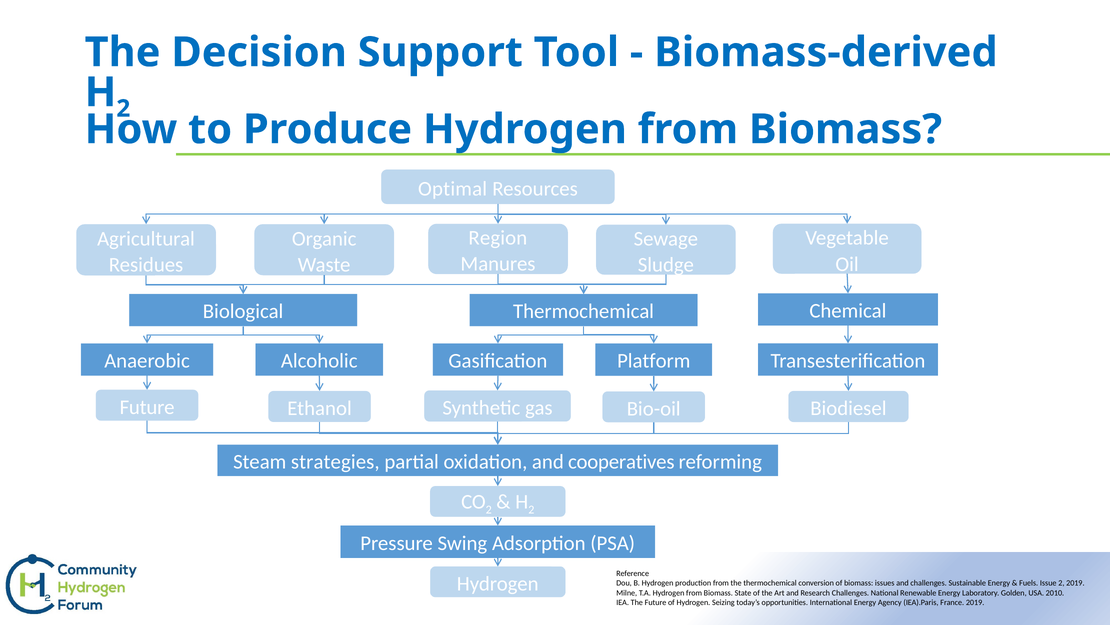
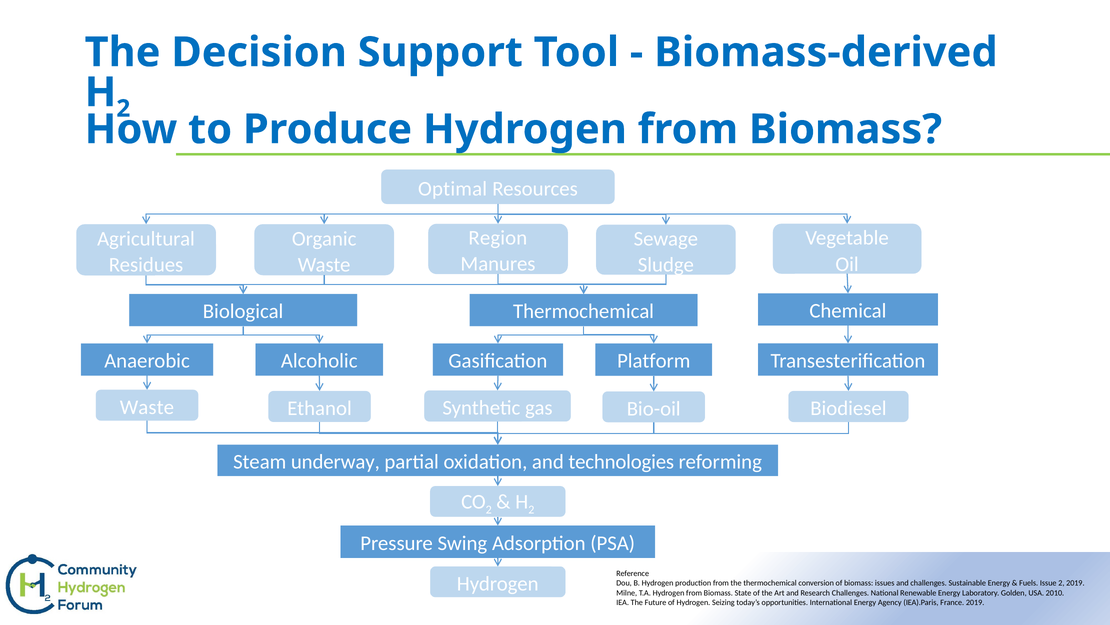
Future: Future -> Waste (147, 407)
strategies: strategies -> underway (335, 461)
cooperatives: cooperatives -> technologies (621, 461)
